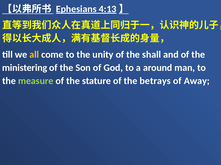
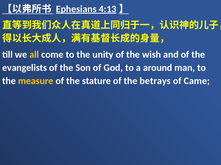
shall: shall -> wish (152, 55)
ministering: ministering -> evangelists (25, 68)
measure colour: light green -> yellow (36, 81)
Away: Away -> Came (197, 81)
